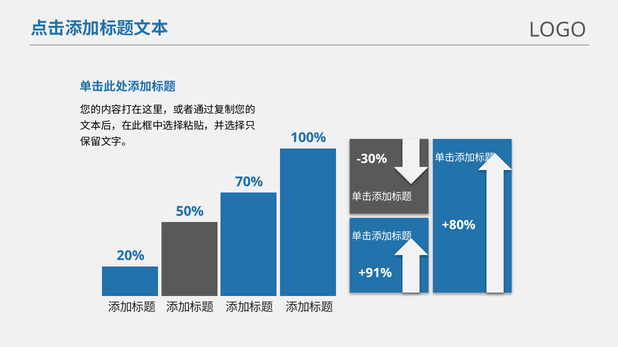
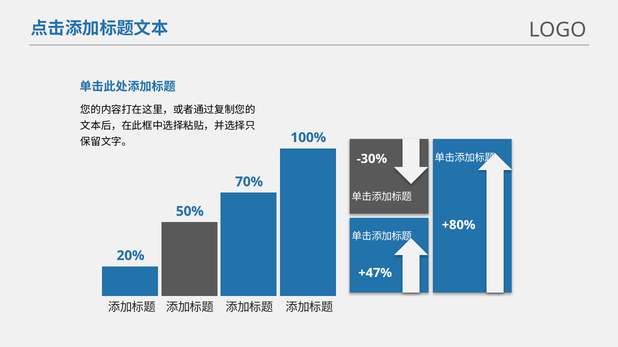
+91%: +91% -> +47% (375, 273)
